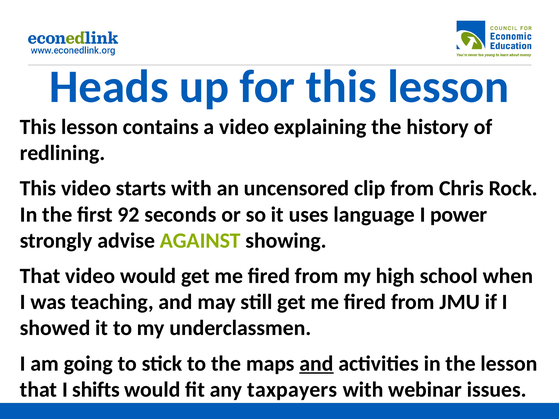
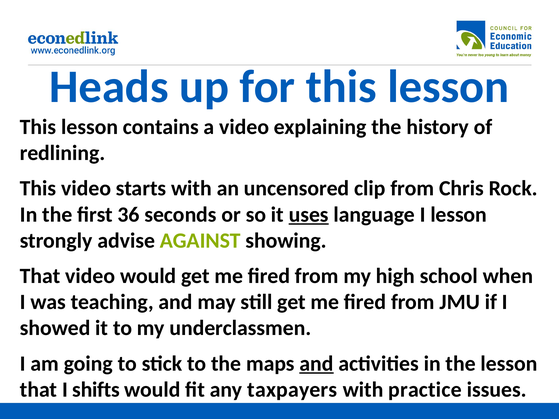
92: 92 -> 36 (129, 215)
uses underline: none -> present (309, 215)
I power: power -> lesson (459, 215)
webinar: webinar -> practice (425, 390)
